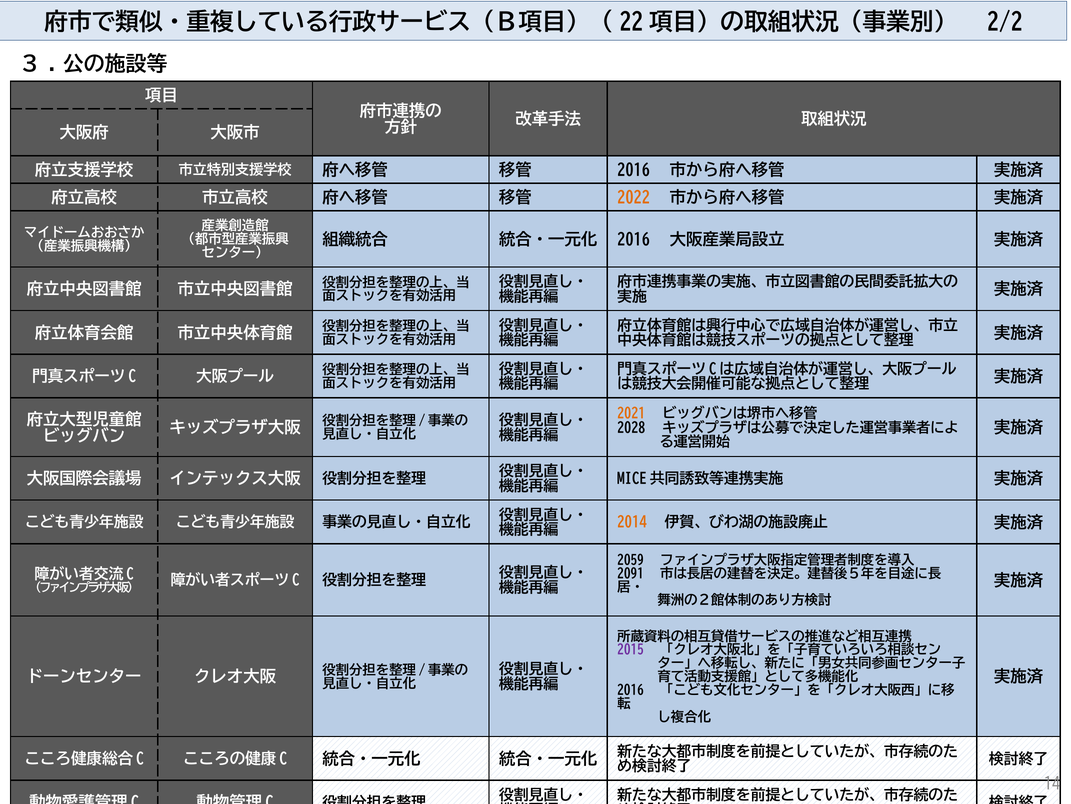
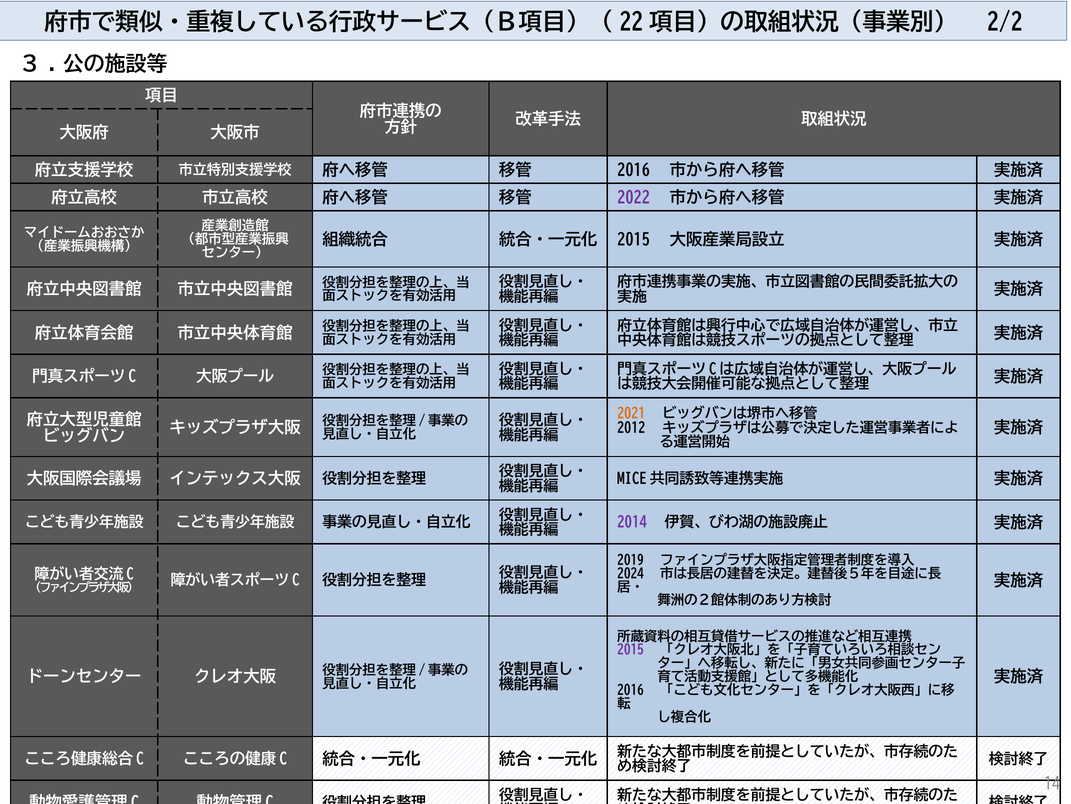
2022 colour: orange -> purple (634, 198)
2016: 2016 -> 2015 (634, 239)
2028: 2028 -> 2012 (631, 427)
2014 colour: orange -> purple (632, 522)
2059: 2059 -> 2019 (631, 560)
2091: 2091 -> 2024 (631, 573)
